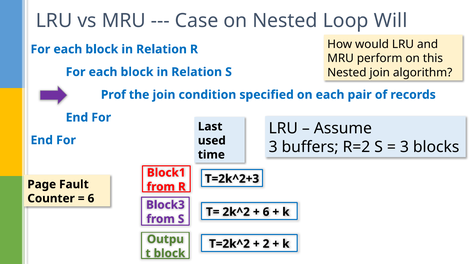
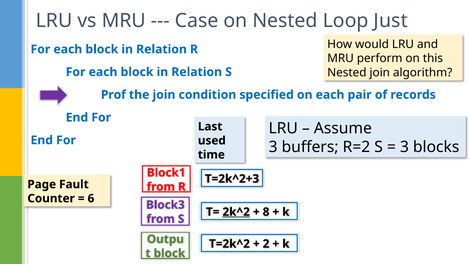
Will: Will -> Just (391, 21)
2k^2 underline: none -> present (236, 212)
6: 6 -> 8 (266, 212)
